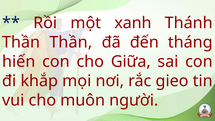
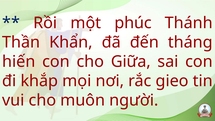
xanh: xanh -> phúc (133, 23)
Thần Thần: Thần -> Khẩn (71, 42)
